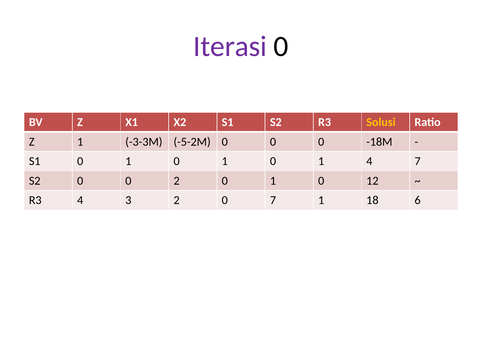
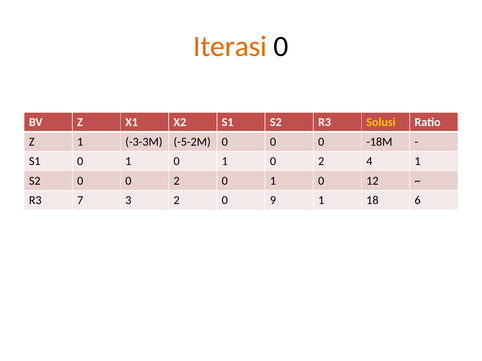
Iterasi colour: purple -> orange (230, 47)
1: 1 -> 2 (321, 161)
4 7: 7 -> 1 (418, 161)
R3 4: 4 -> 7 (80, 201)
0 7: 7 -> 9 (273, 201)
